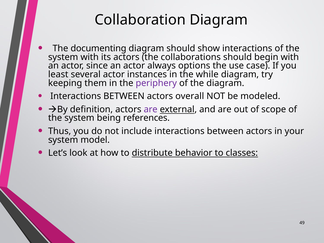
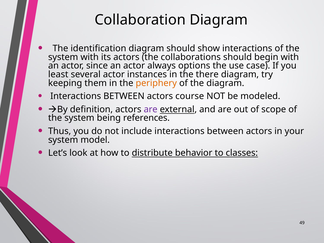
documenting: documenting -> identification (98, 48)
while: while -> there (207, 74)
periphery colour: purple -> orange (156, 83)
overall: overall -> course (190, 96)
